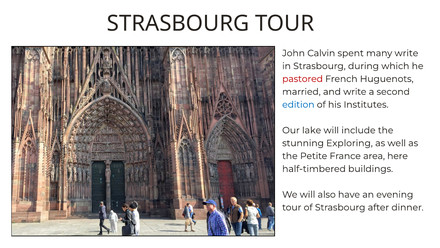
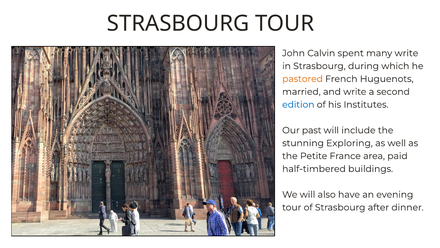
pastored colour: red -> orange (303, 79)
lake: lake -> past (312, 130)
here: here -> paid (397, 156)
